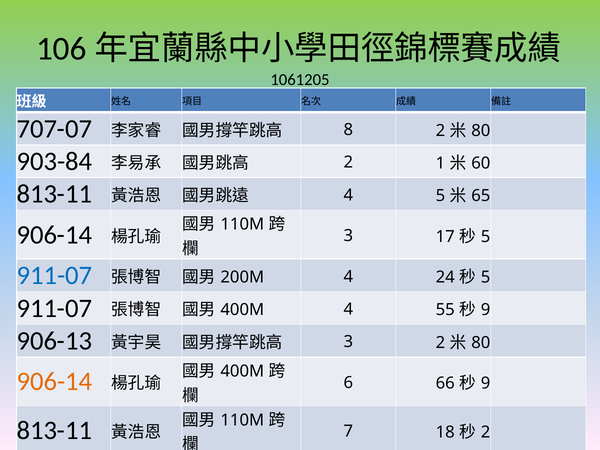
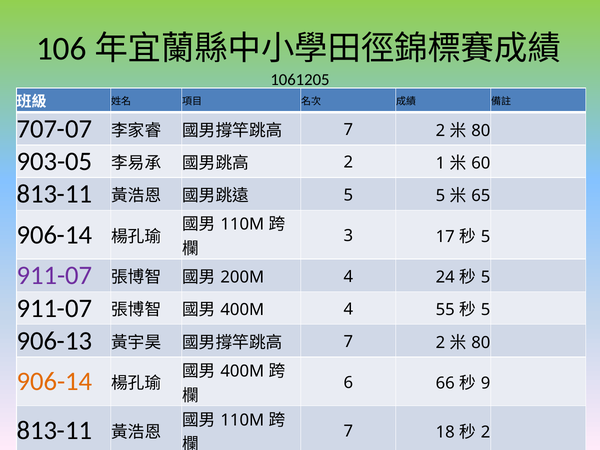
8: 8 -> 7 (348, 130)
903-84: 903-84 -> 903-05 (54, 162)
4: 4 -> 5 (348, 195)
911-07 colour: blue -> purple (54, 276)
9: 9 -> 5 (486, 310)
3: 3 -> 7 (348, 342)
